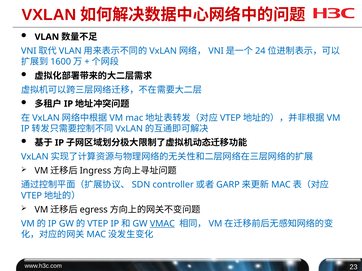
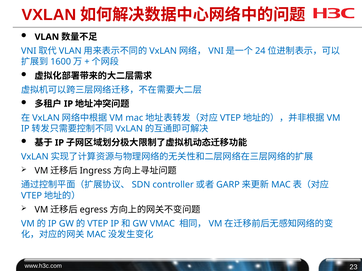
VMAC underline: present -> none (162, 224)
